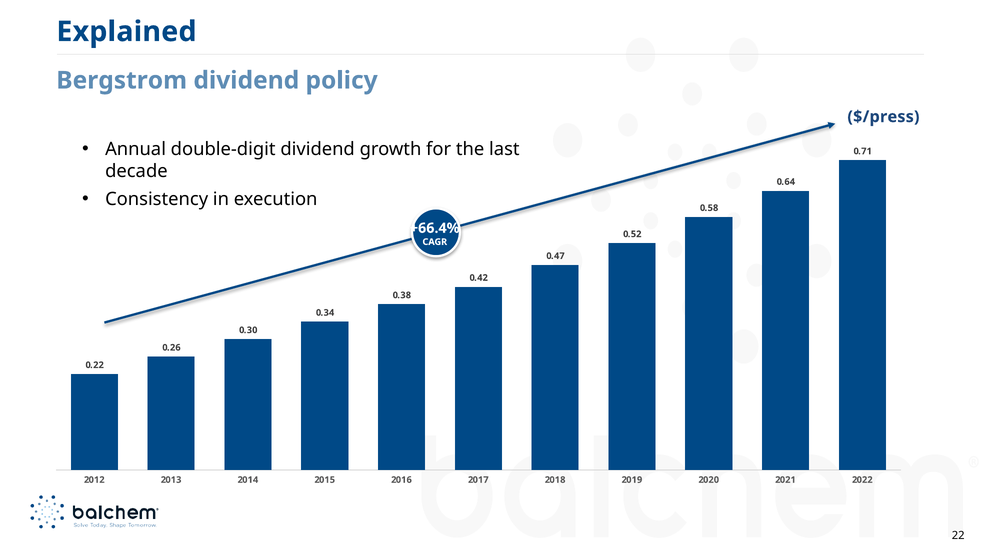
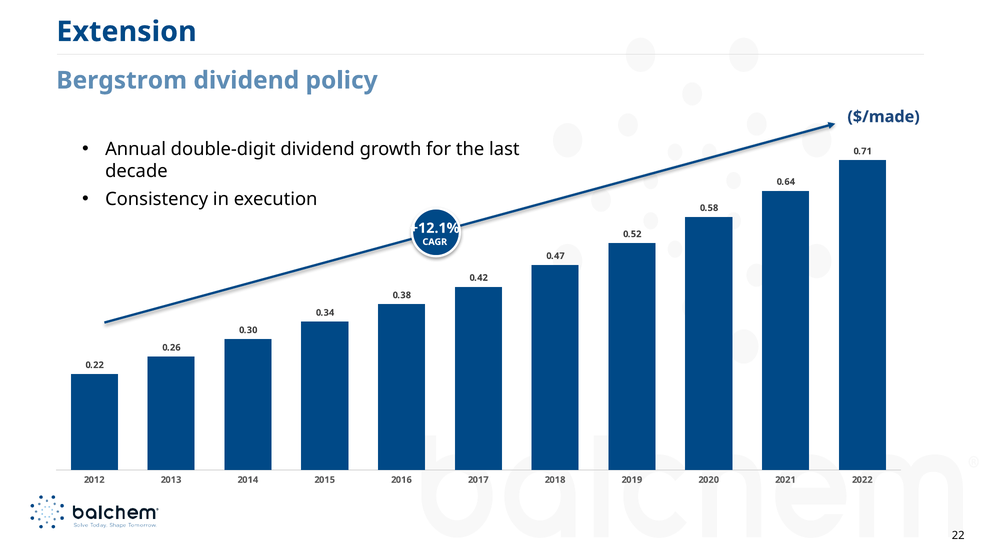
Explained: Explained -> Extension (127, 32)
$/press: $/press -> $/made (884, 117)
+66.4%: +66.4% -> +12.1% (435, 228)
